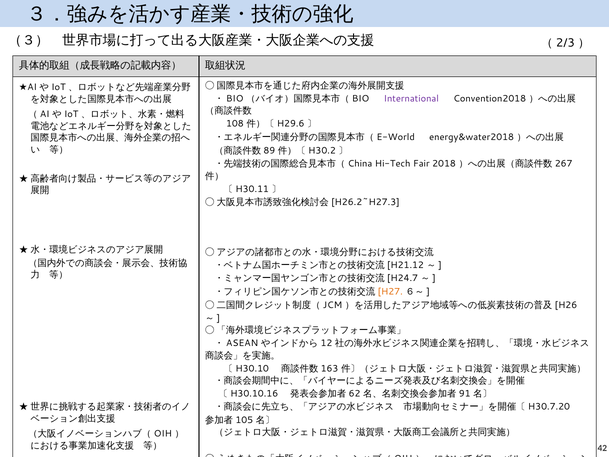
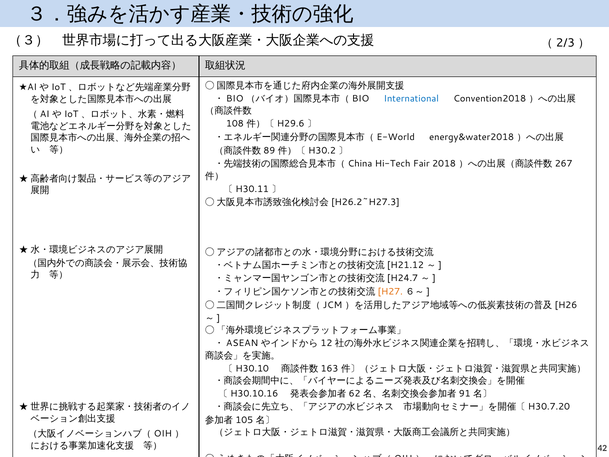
International colour: purple -> blue (411, 99)
